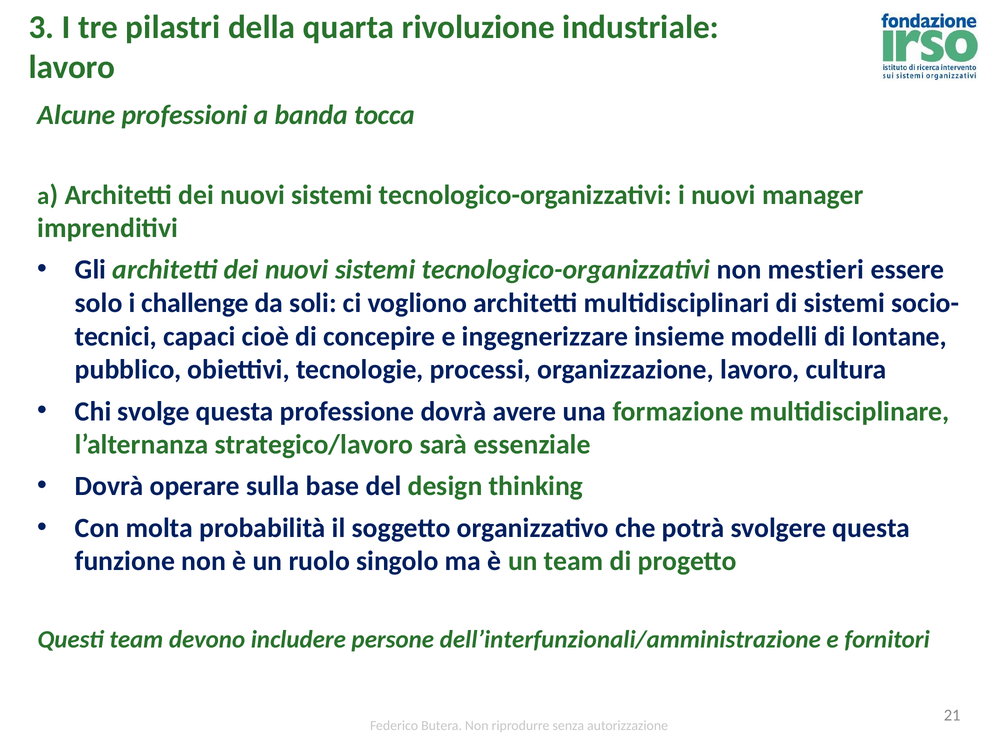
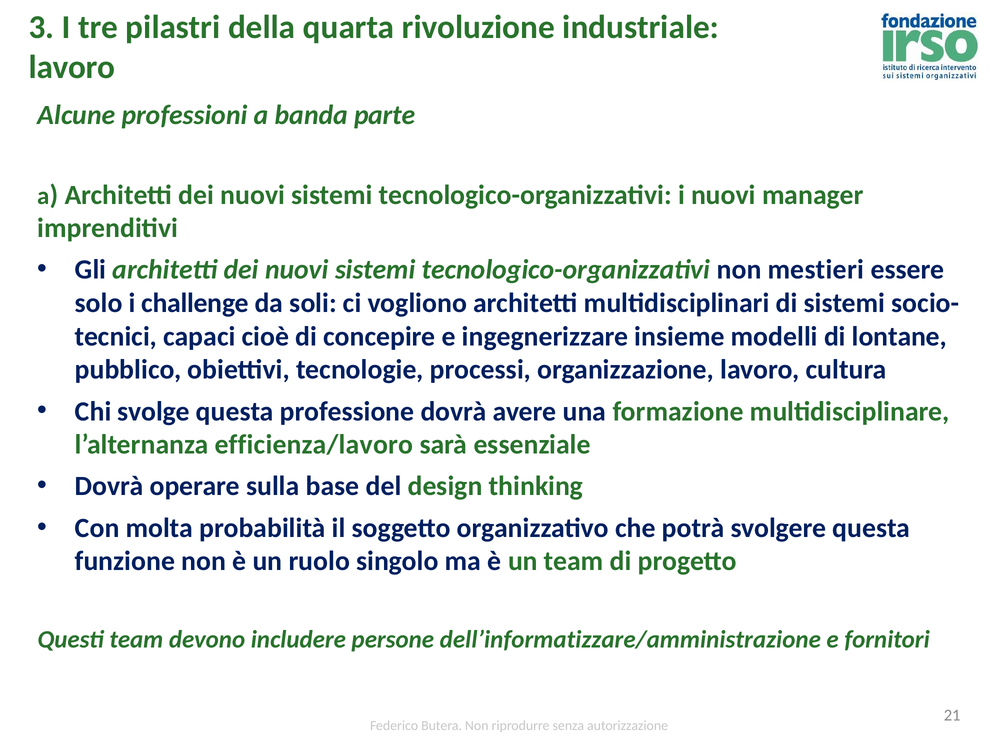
tocca: tocca -> parte (385, 115)
strategico/lavoro: strategico/lavoro -> efficienza/lavoro (314, 444)
dell’interfunzionali/amministrazione: dell’interfunzionali/amministrazione -> dell’informatizzare/amministrazione (630, 639)
